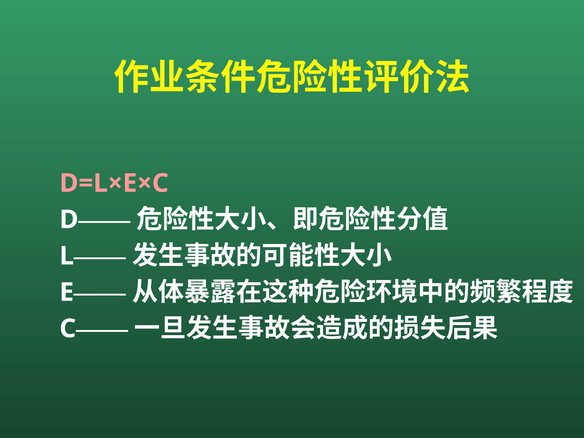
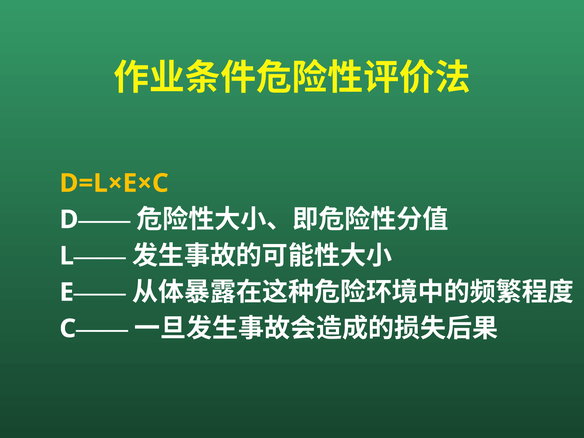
D=L×E×C colour: pink -> yellow (114, 183)
